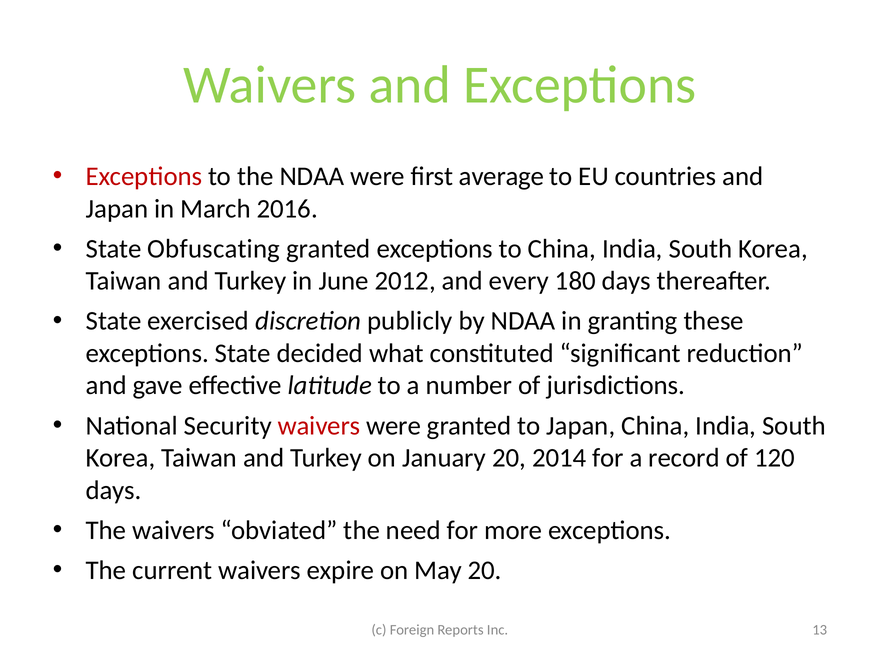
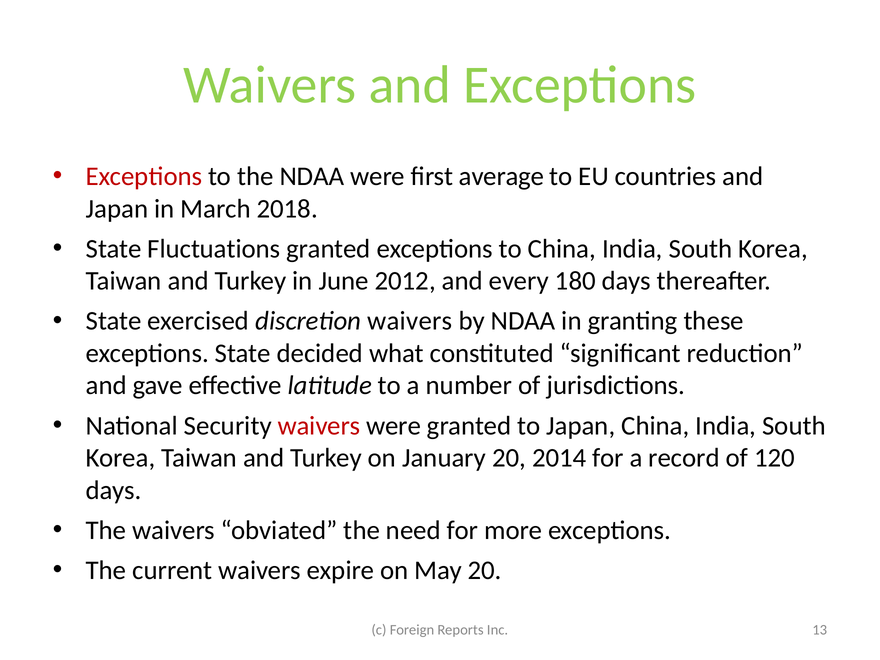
2016: 2016 -> 2018 (287, 209)
Obfuscating: Obfuscating -> Fluctuations (214, 249)
discretion publicly: publicly -> waivers (410, 321)
